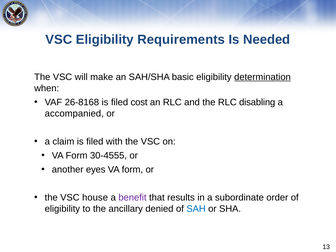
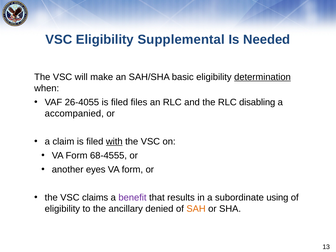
Requirements: Requirements -> Supplemental (181, 40)
26-8168: 26-8168 -> 26-4055 (82, 102)
cost: cost -> files (139, 102)
with underline: none -> present (114, 141)
30-4555: 30-4555 -> 68-4555 (108, 155)
house: house -> claims (95, 197)
order: order -> using (277, 197)
SAH colour: blue -> orange (196, 209)
